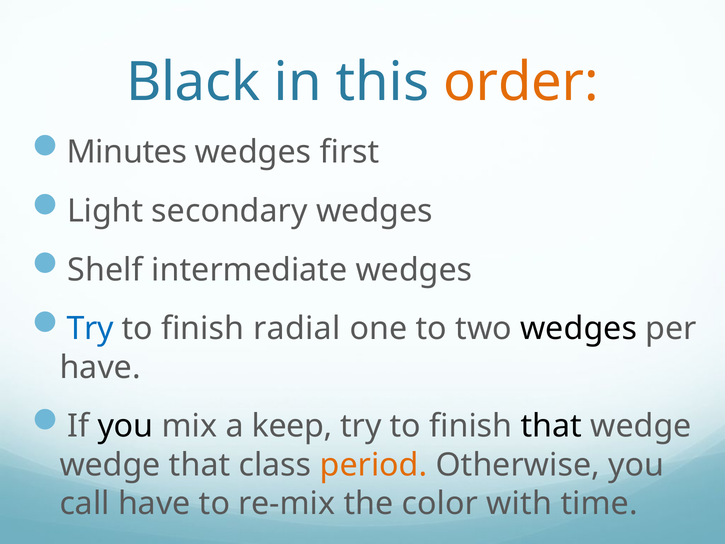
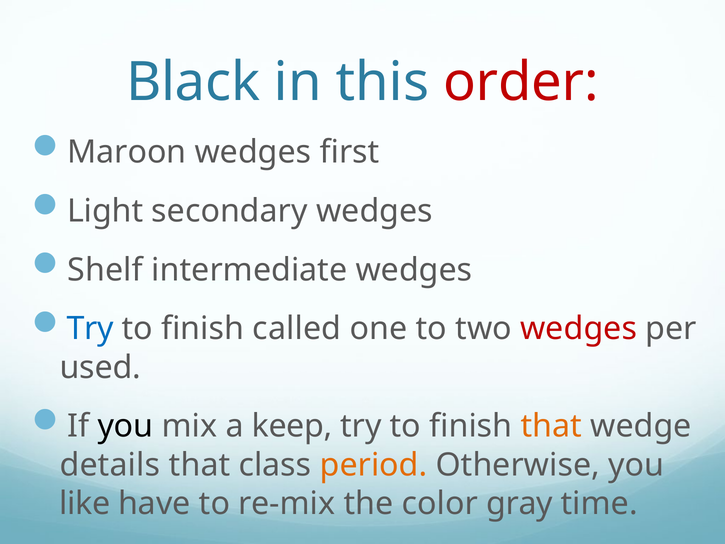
order colour: orange -> red (521, 82)
Minutes: Minutes -> Maroon (127, 152)
radial: radial -> called (297, 329)
wedges colour: black -> red (579, 329)
have: have -> used (100, 367)
that colour: black -> orange (551, 426)
wedge: wedge -> details (110, 465)
call: call -> like (85, 503)
with: with -> gray (520, 503)
